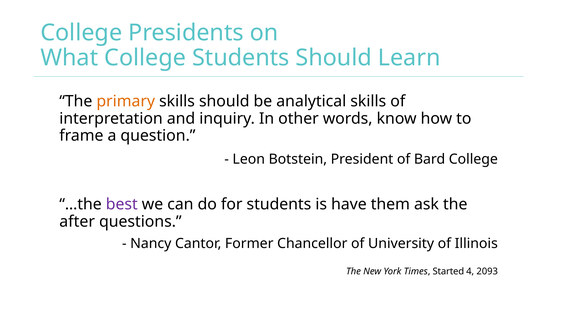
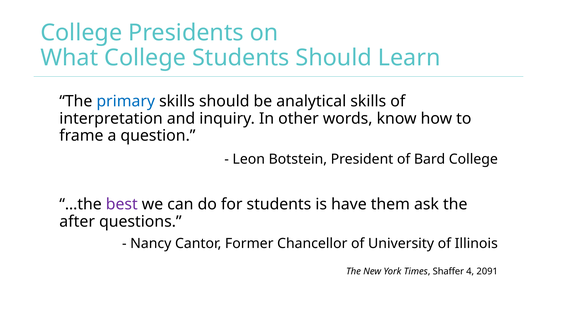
primary colour: orange -> blue (126, 101)
Started: Started -> Shaffer (448, 272)
2093: 2093 -> 2091 (487, 272)
